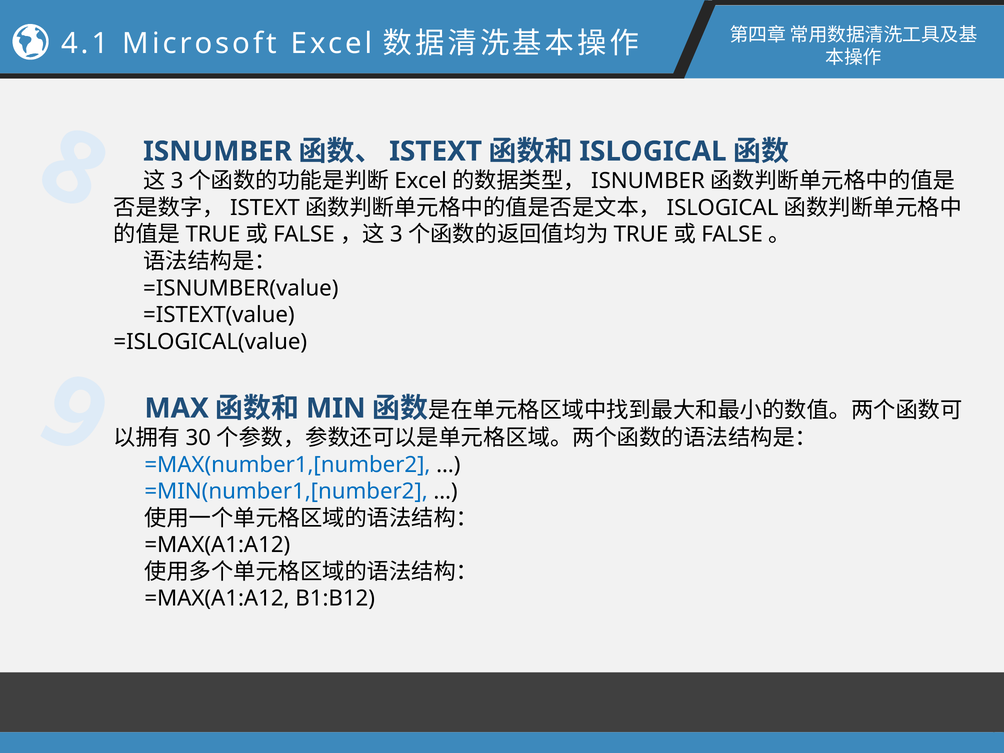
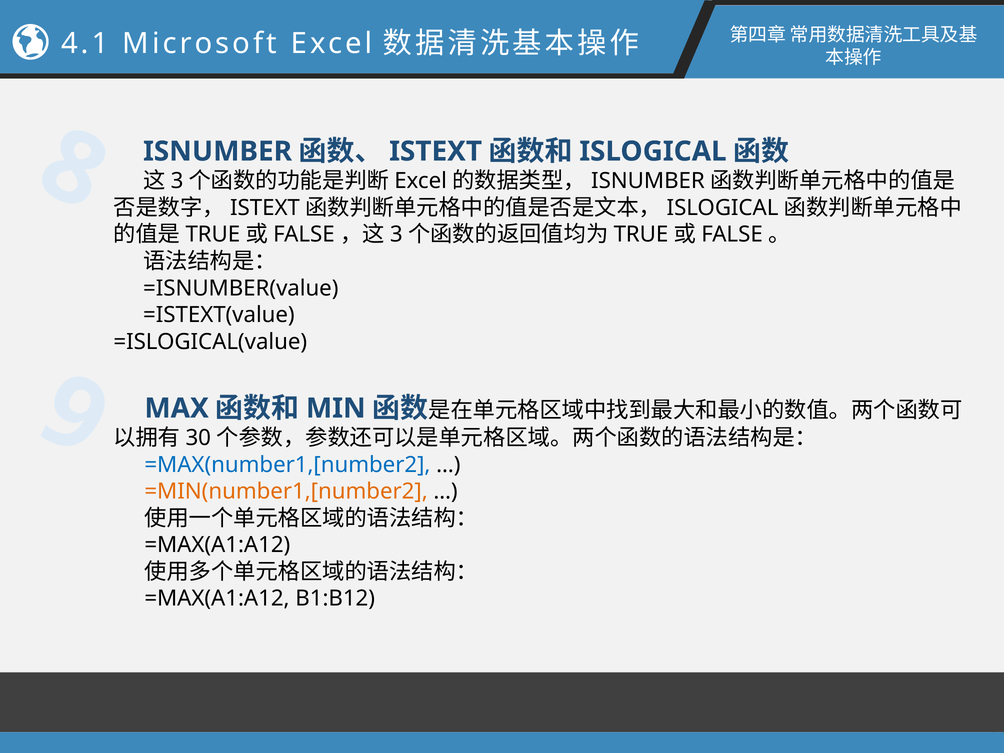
=MIN(number1,[number2 colour: blue -> orange (286, 492)
